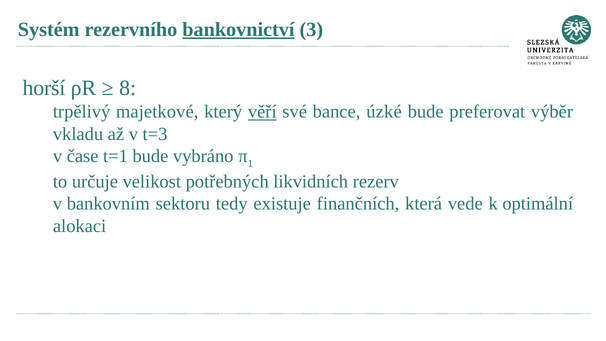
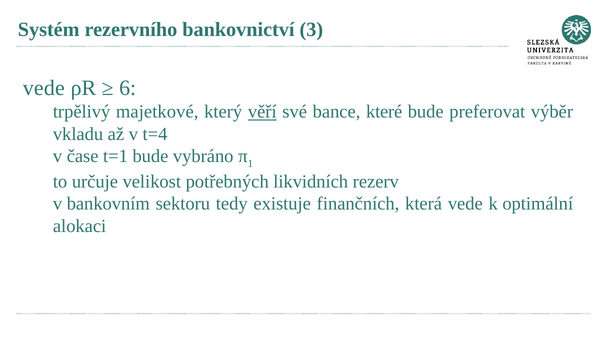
bankovnictví underline: present -> none (238, 29)
horší: horší -> vede (44, 88)
8: 8 -> 6 (128, 88)
úzké: úzké -> které (384, 112)
t=3: t=3 -> t=4 (155, 134)
